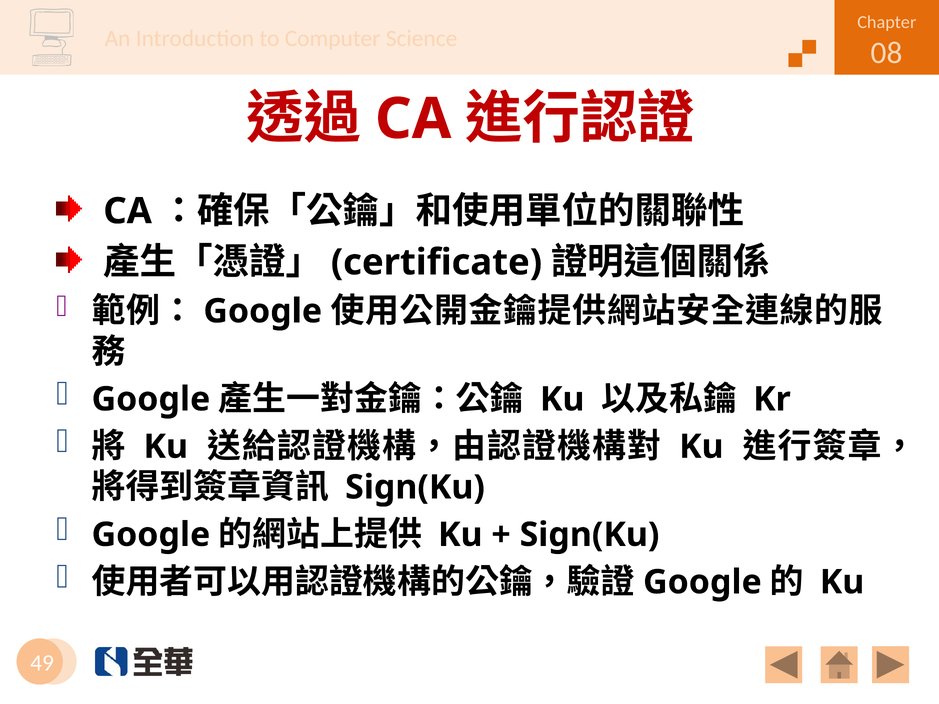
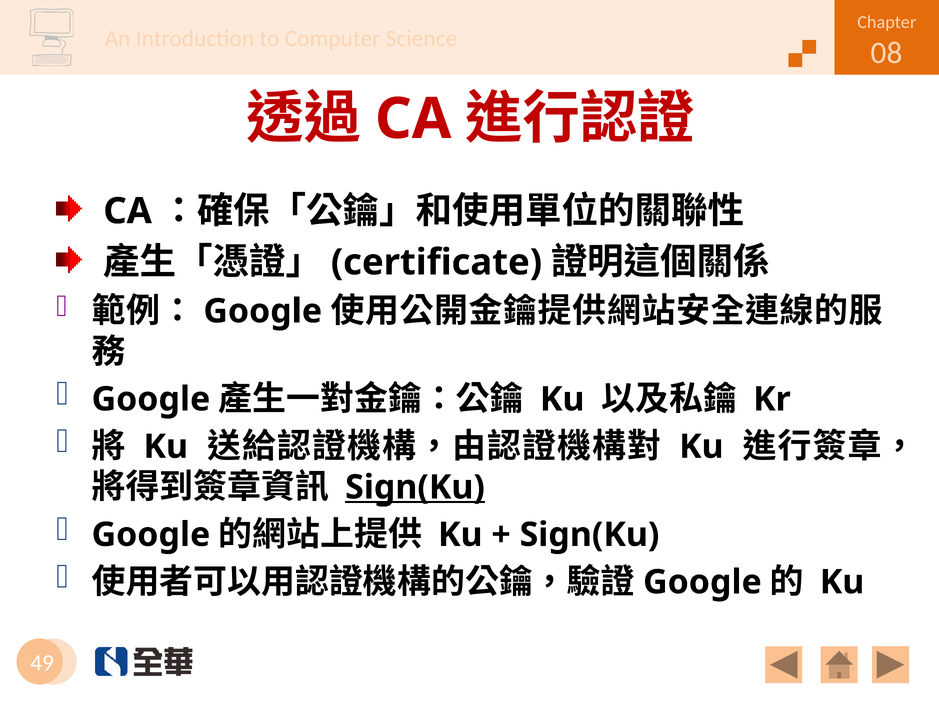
Sign(Ku underline: none -> present (415, 487)
